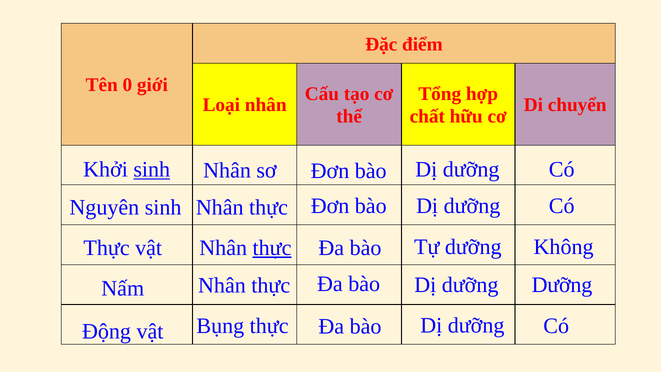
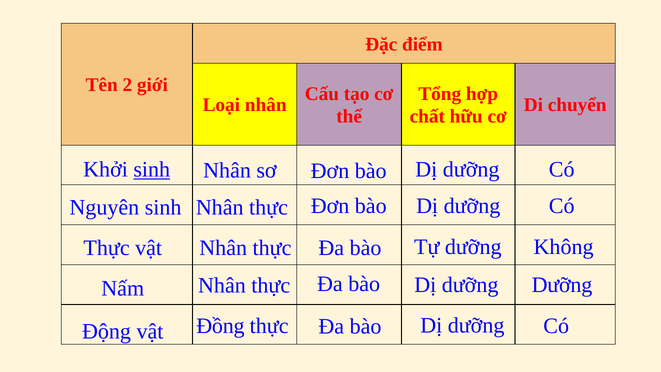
0: 0 -> 2 (127, 85)
thực underline: present -> none (272, 248)
Bụng: Bụng -> Đồng (220, 326)
